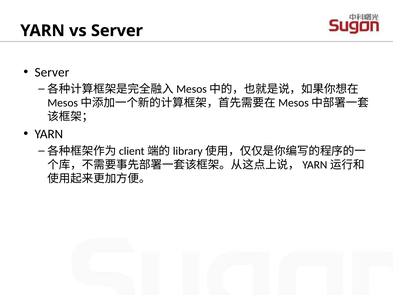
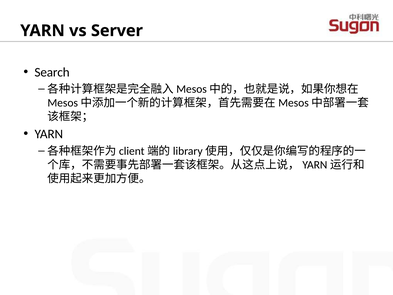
Server: Server -> Search (52, 72)
